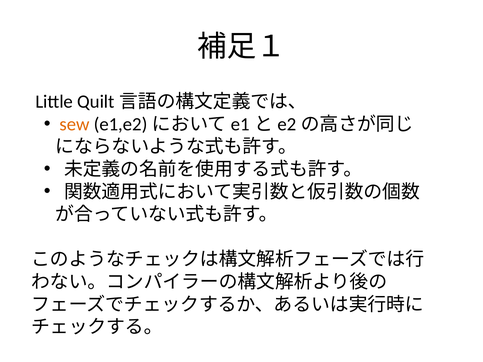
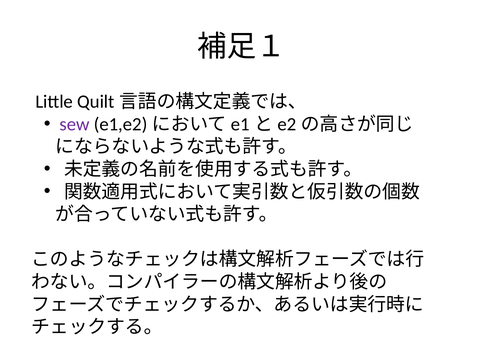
sew colour: orange -> purple (74, 124)
